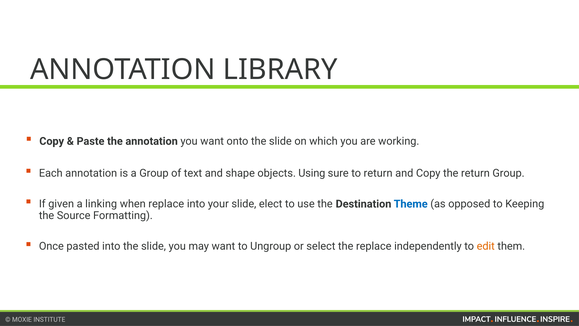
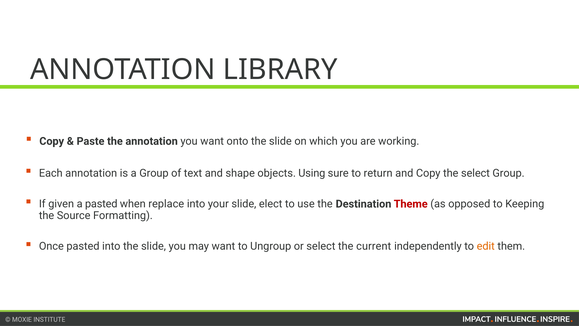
the return: return -> select (475, 173)
a linking: linking -> pasted (101, 204)
Theme colour: blue -> red (411, 204)
the replace: replace -> current (374, 246)
